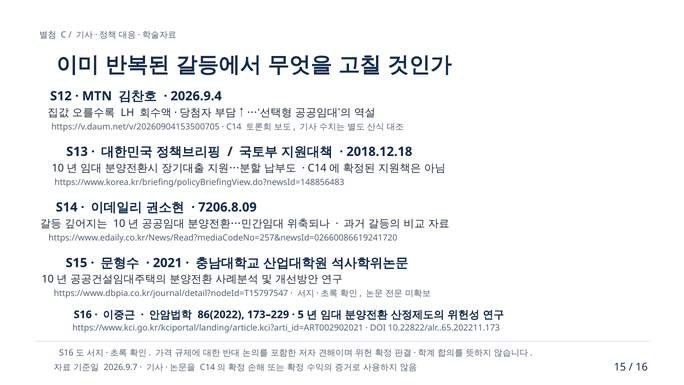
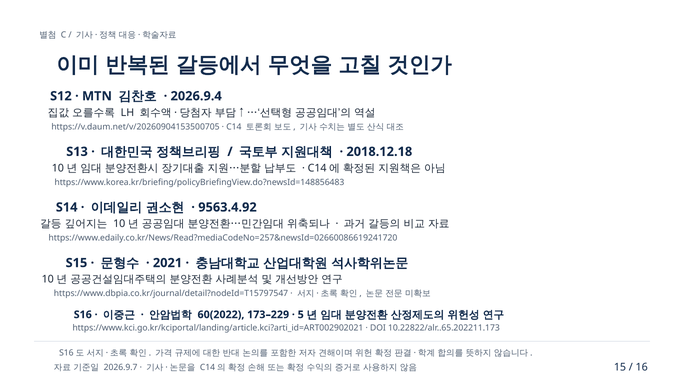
7206.8.09: 7206.8.09 -> 9563.4.92 (227, 207)
86(2022: 86(2022 -> 60(2022 (221, 314)
